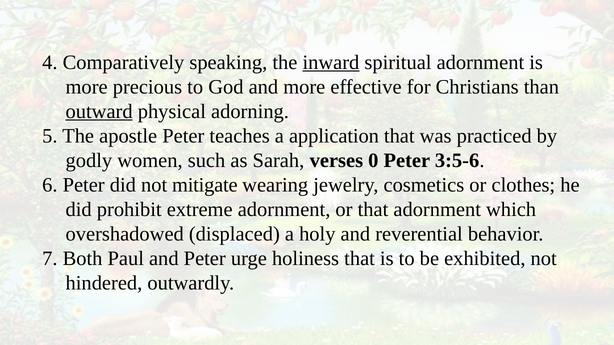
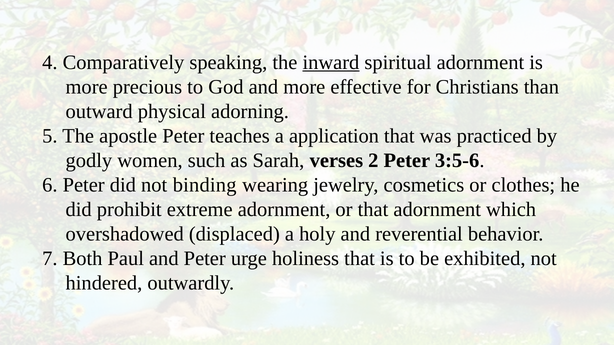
outward underline: present -> none (99, 111)
0: 0 -> 2 (373, 161)
mitigate: mitigate -> binding (205, 185)
